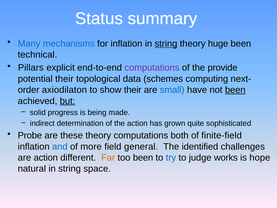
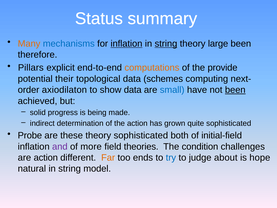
Many colour: blue -> orange (29, 44)
inflation underline: none -> present (126, 44)
huge: huge -> large (218, 44)
technical: technical -> therefore (38, 55)
computations colour: purple -> orange (152, 68)
show their: their -> data (133, 90)
but underline: present -> none (68, 101)
theory computations: computations -> sophisticated (141, 135)
finite-field: finite-field -> initial-field (222, 135)
and colour: blue -> purple (60, 146)
general: general -> theories (141, 146)
identified: identified -> condition (200, 146)
too been: been -> ends (143, 157)
works: works -> about (226, 157)
space: space -> model (97, 169)
